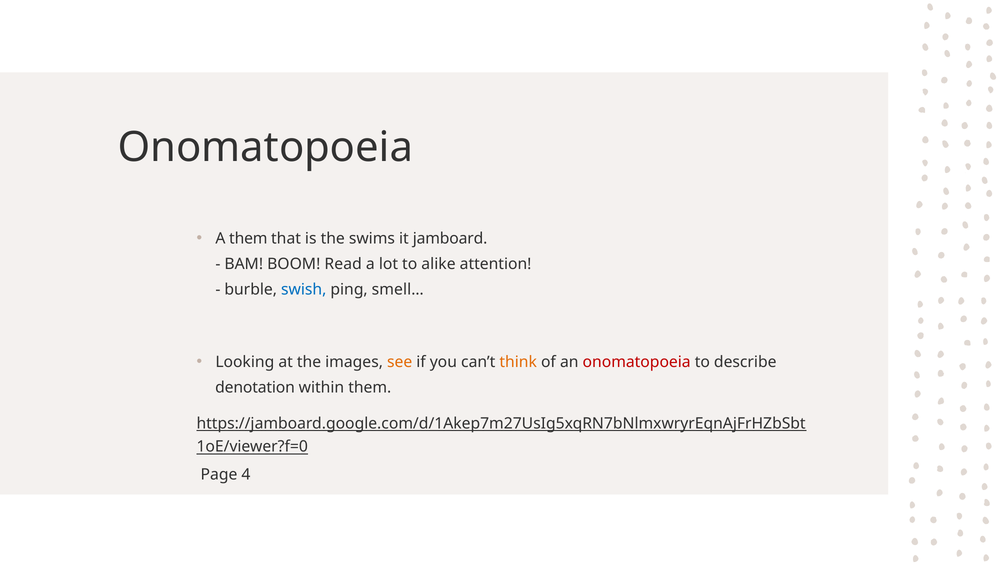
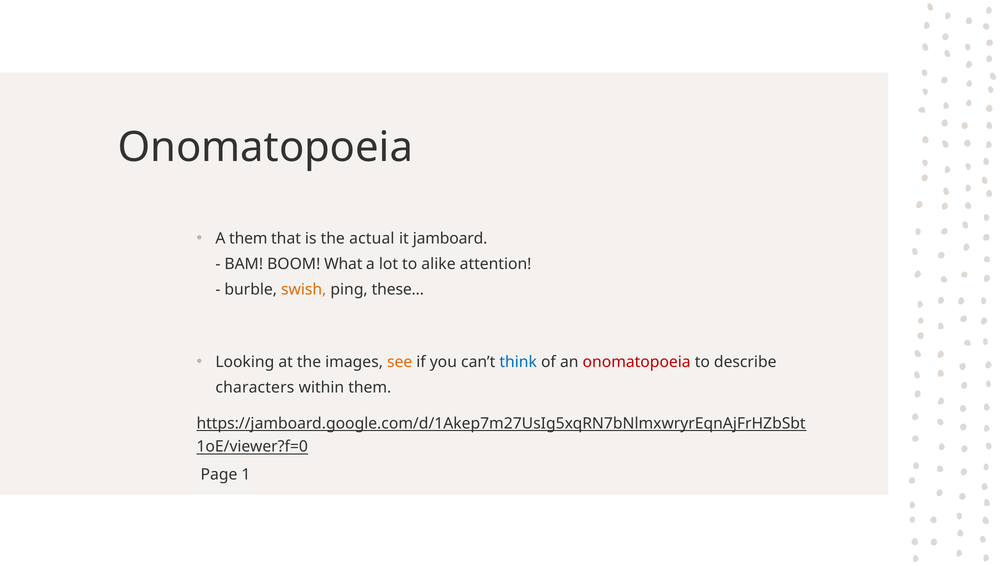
swims: swims -> actual (372, 238)
Read: Read -> What (343, 264)
swish colour: blue -> orange (304, 289)
smell…: smell… -> these… (398, 289)
think colour: orange -> blue (518, 362)
denotation: denotation -> characters (255, 387)
4: 4 -> 1 (246, 474)
